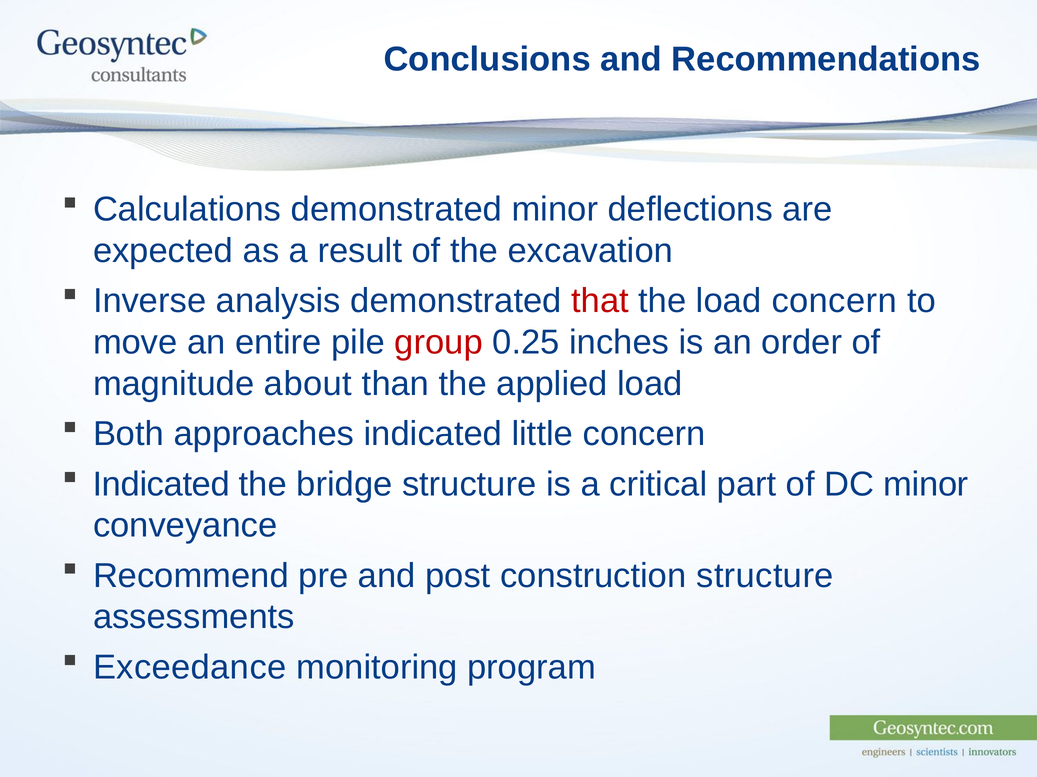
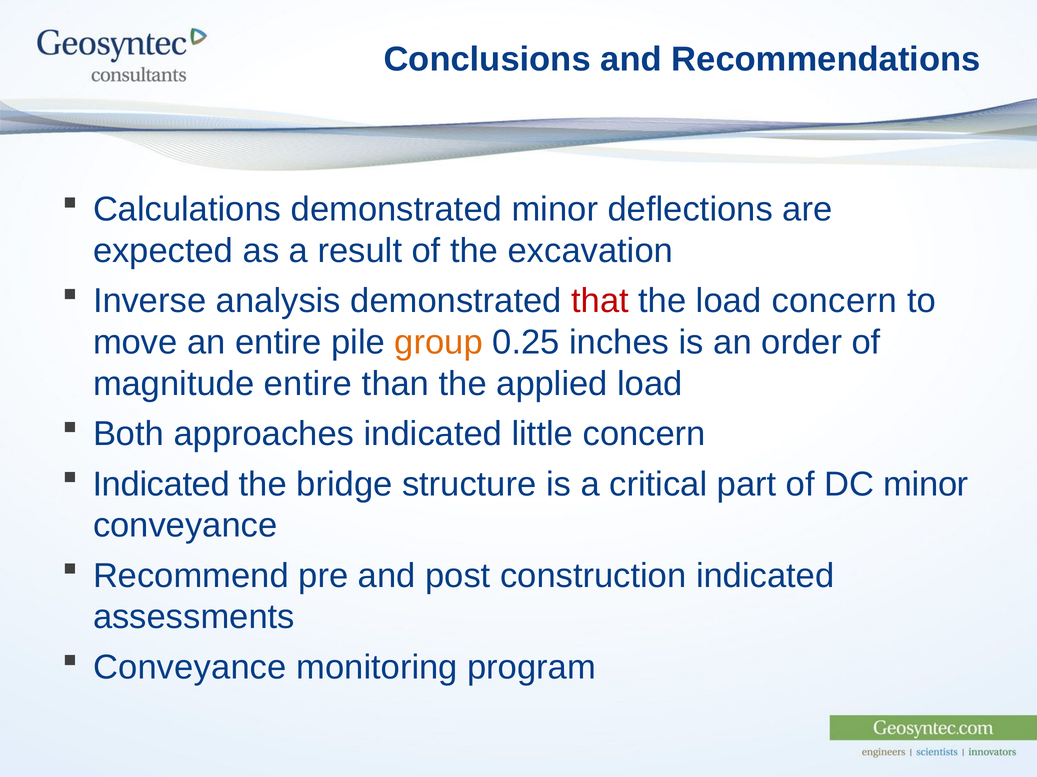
group colour: red -> orange (439, 343)
magnitude about: about -> entire (308, 384)
construction structure: structure -> indicated (765, 576)
Exceedance: Exceedance -> Conveyance (190, 668)
